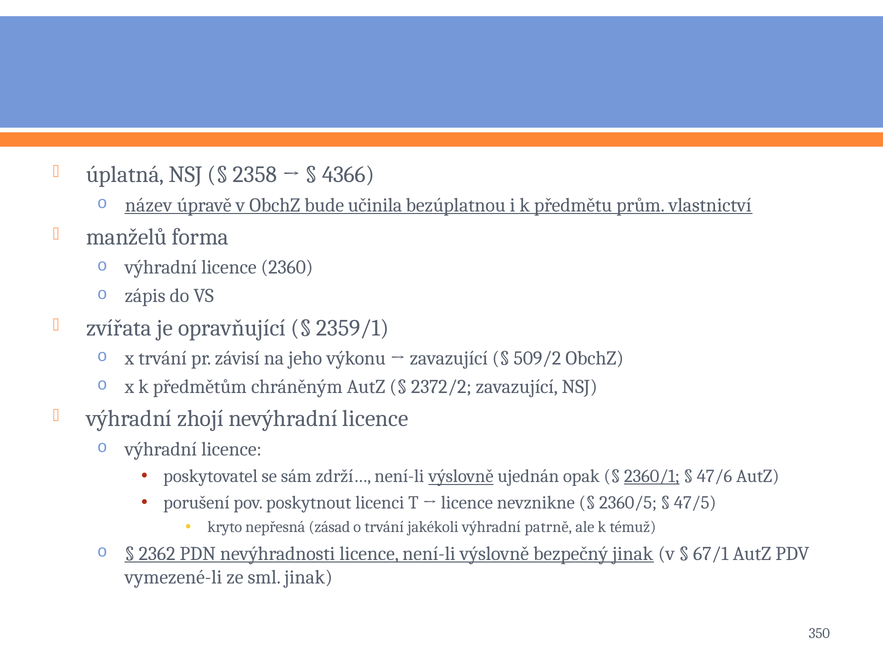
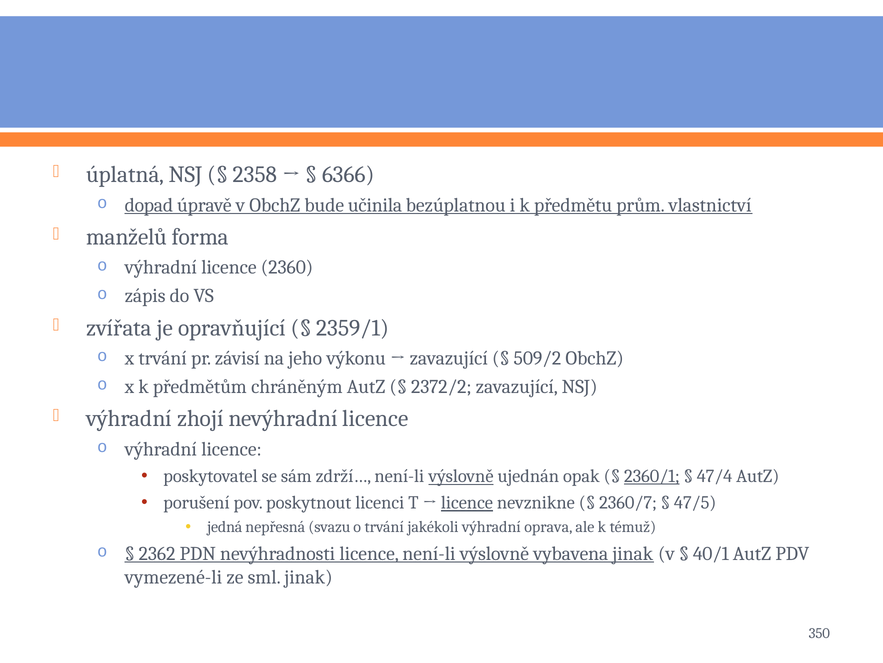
4366: 4366 -> 6366 (348, 175)
název: název -> dopad (149, 205)
47/6: 47/6 -> 47/4 (715, 476)
licence underline: none -> present (467, 502)
2360/5: 2360/5 -> 2360/7 (628, 502)
kryto: kryto -> jedná (225, 527)
zásad: zásad -> svazu (329, 527)
patrně: patrně -> oprava (548, 527)
bezpečný: bezpečný -> vybavena (571, 553)
67/1: 67/1 -> 40/1 (711, 553)
